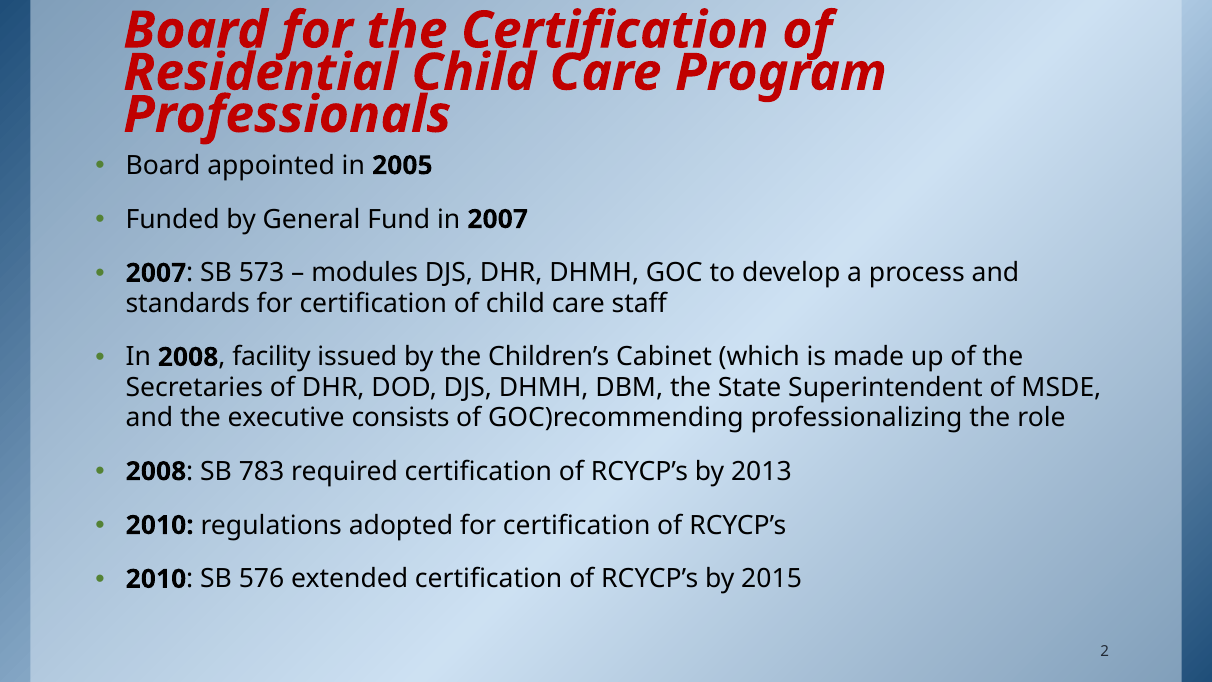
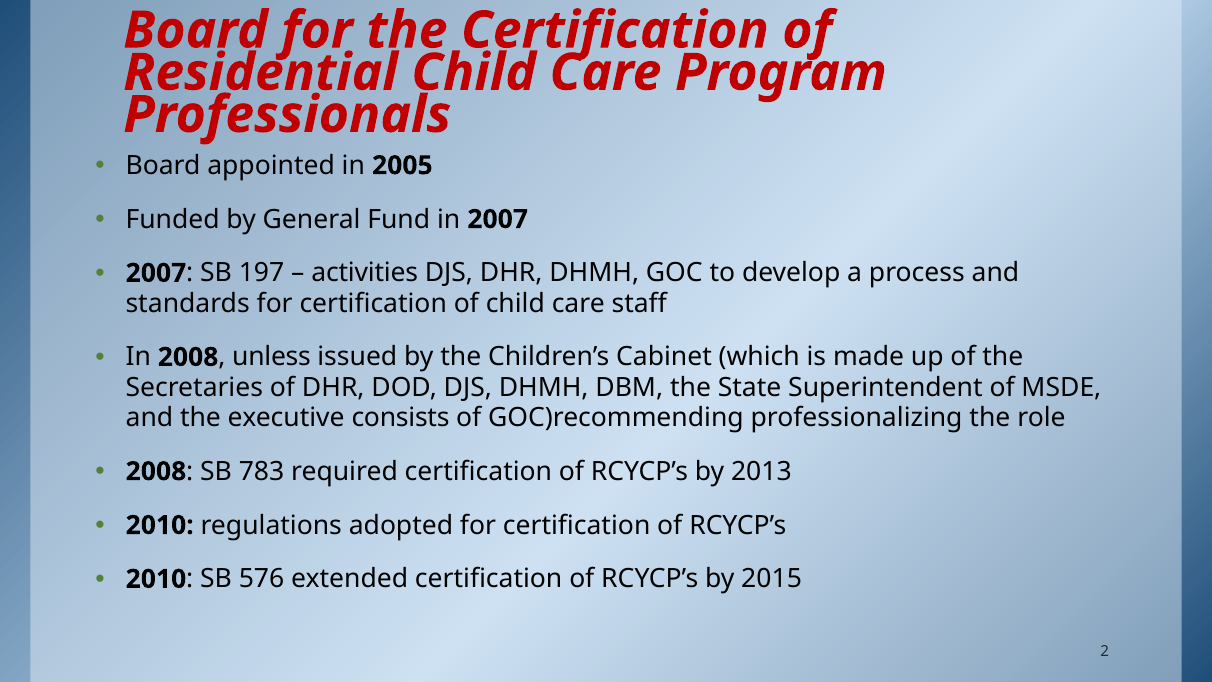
573: 573 -> 197 (262, 273)
modules: modules -> activities (365, 273)
facility: facility -> unless (272, 357)
